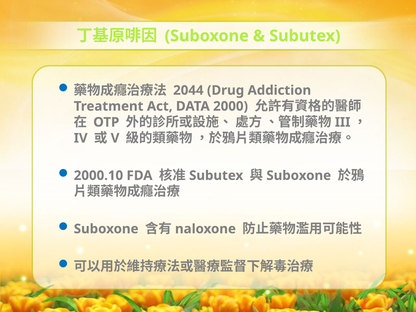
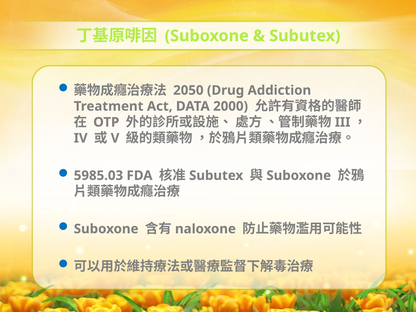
2044: 2044 -> 2050 (188, 90)
2000.10: 2000.10 -> 5985.03 (98, 176)
